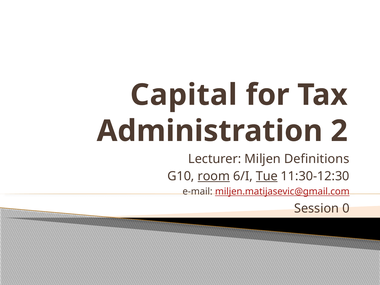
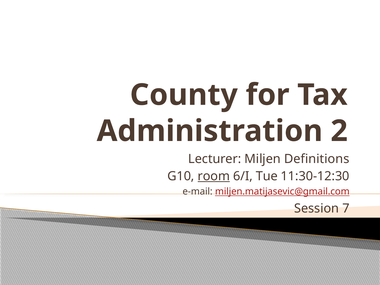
Capital: Capital -> County (184, 95)
Tue underline: present -> none (267, 176)
0: 0 -> 7 (346, 209)
